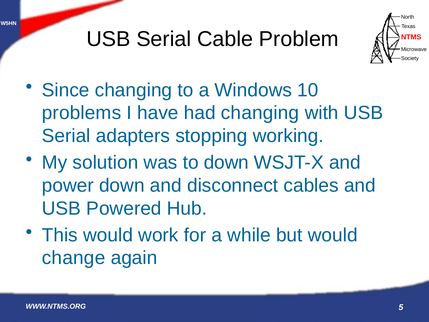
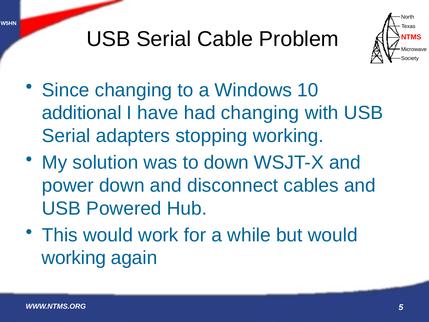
problems: problems -> additional (82, 113)
change: change -> working (74, 258)
